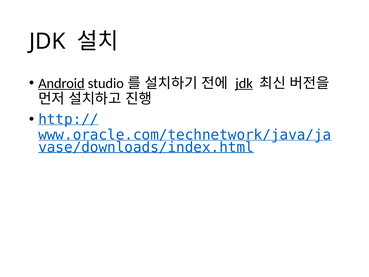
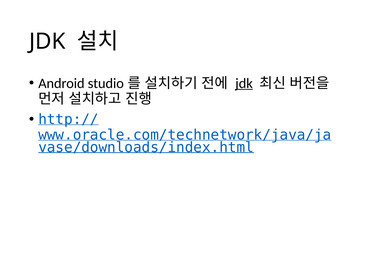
Android underline: present -> none (62, 83)
